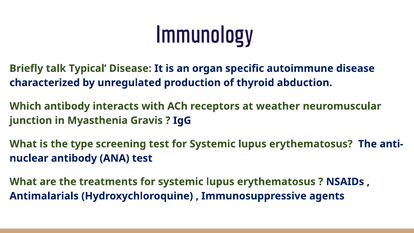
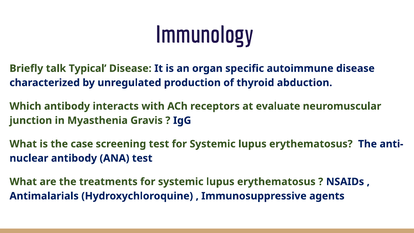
weather: weather -> evaluate (278, 106)
type: type -> case (82, 144)
